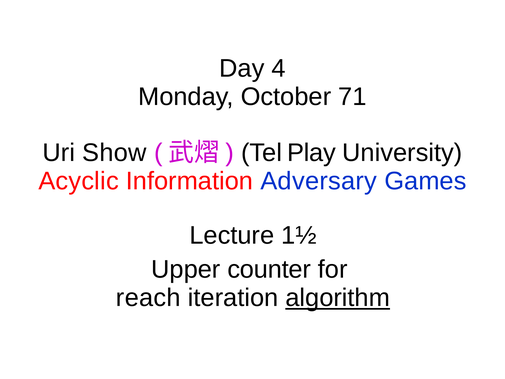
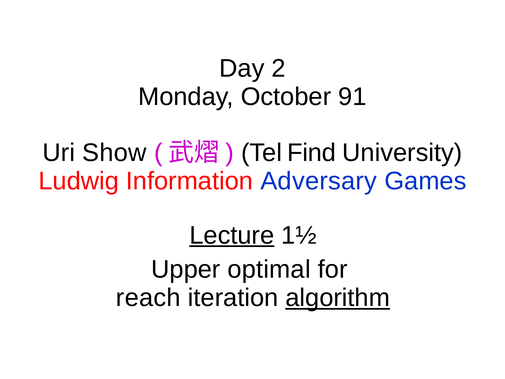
4: 4 -> 2 (279, 68)
71: 71 -> 91 (352, 97)
Play: Play -> Find (312, 153)
Acyclic: Acyclic -> Ludwig (79, 181)
Lecture underline: none -> present (232, 235)
counter: counter -> optimal (269, 269)
